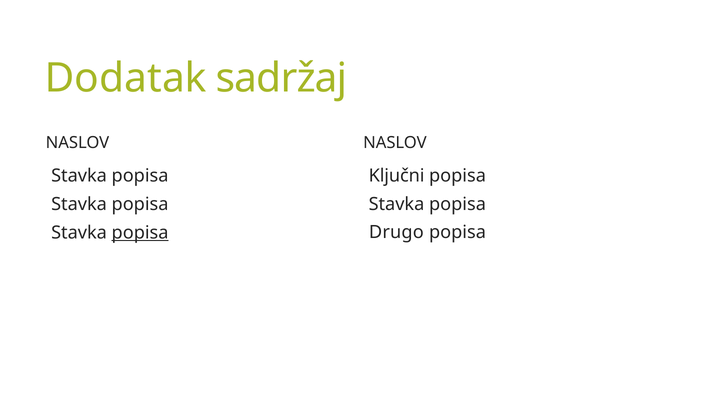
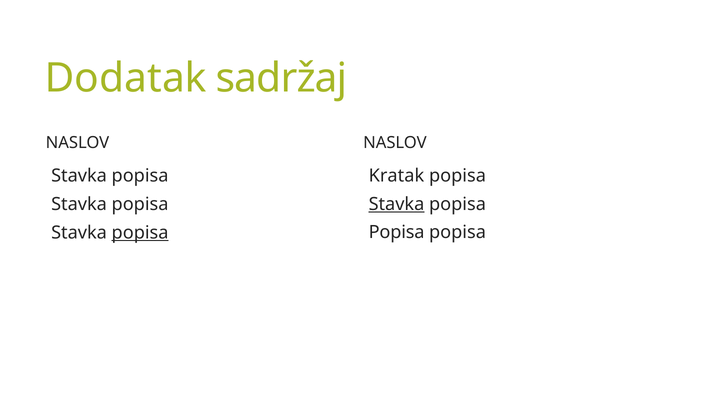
Ključni: Ključni -> Kratak (396, 175)
Stavka underline: none -> present (396, 204)
Drugo: Drugo -> Popisa (397, 232)
